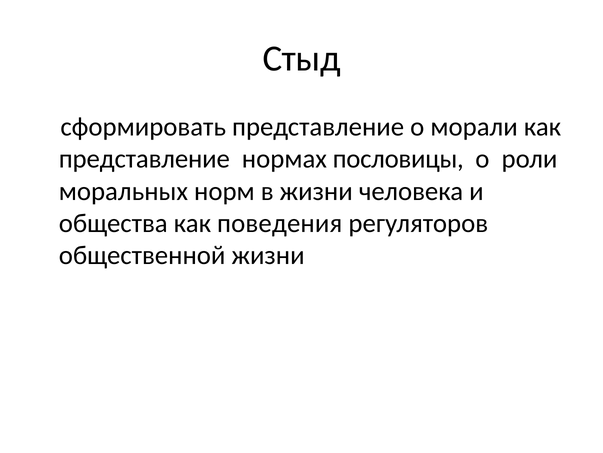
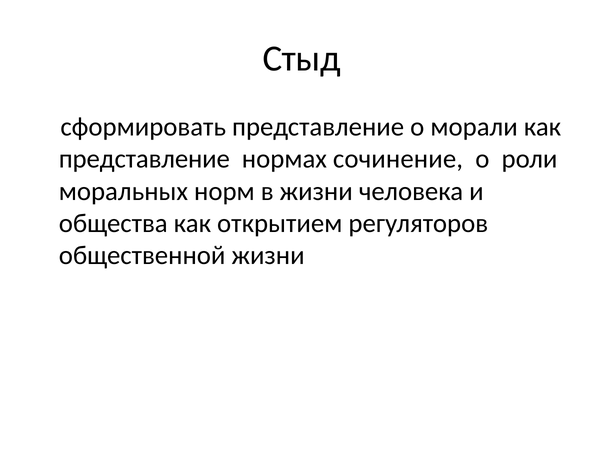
пословицы: пословицы -> сочинение (398, 159)
поведения: поведения -> открытием (280, 223)
